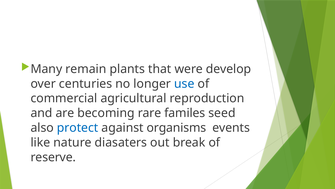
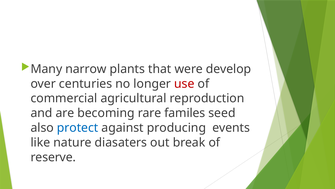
remain: remain -> narrow (86, 69)
use colour: blue -> red (184, 83)
organisms: organisms -> producing (176, 127)
